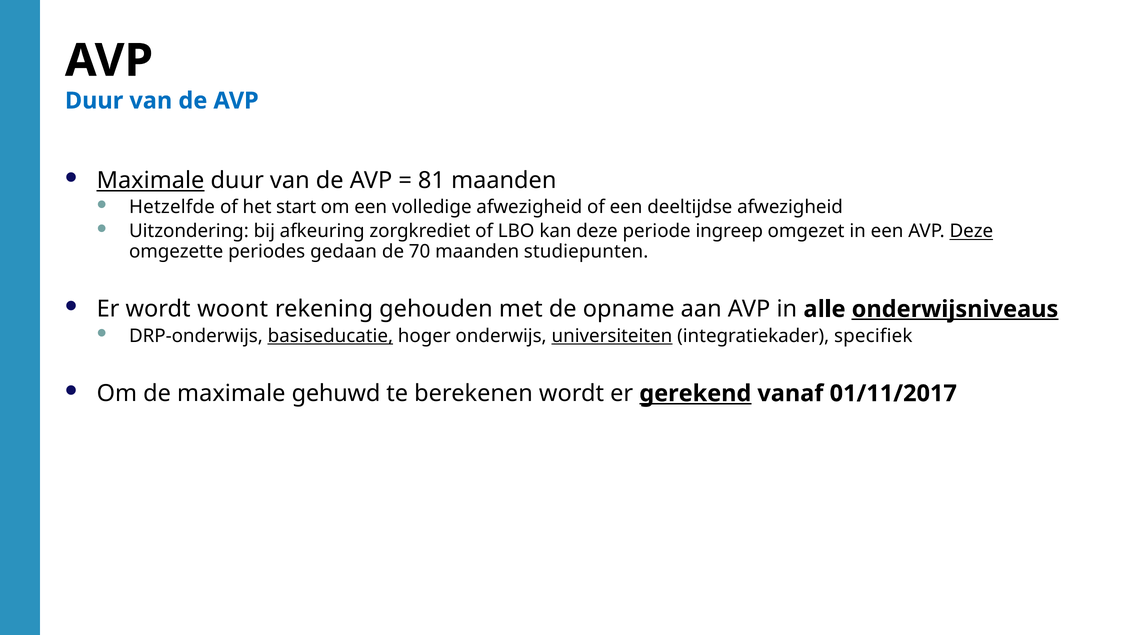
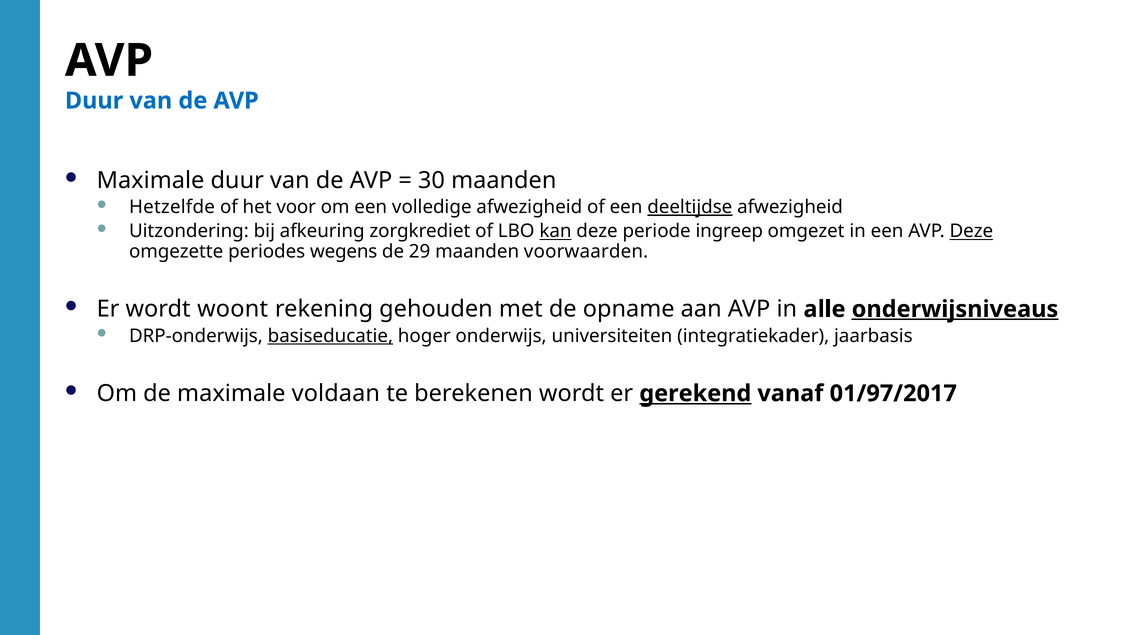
Maximale underline: present -> none (151, 181)
81: 81 -> 30 (431, 181)
start: start -> voor (296, 207)
deeltijdse underline: none -> present (690, 207)
kan underline: none -> present (555, 231)
gedaan: gedaan -> wegens (344, 252)
70: 70 -> 29 (420, 252)
studiepunten: studiepunten -> voorwaarden (586, 252)
universiteiten underline: present -> none (612, 336)
specifiek: specifiek -> jaarbasis (873, 336)
gehuwd: gehuwd -> voldaan (336, 394)
01/11/2017: 01/11/2017 -> 01/97/2017 (893, 394)
